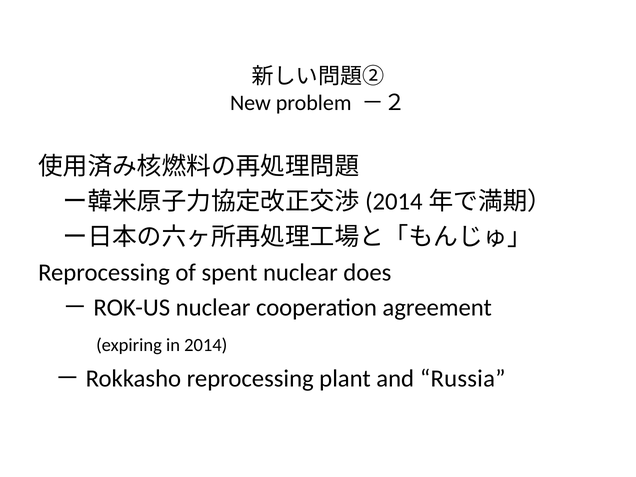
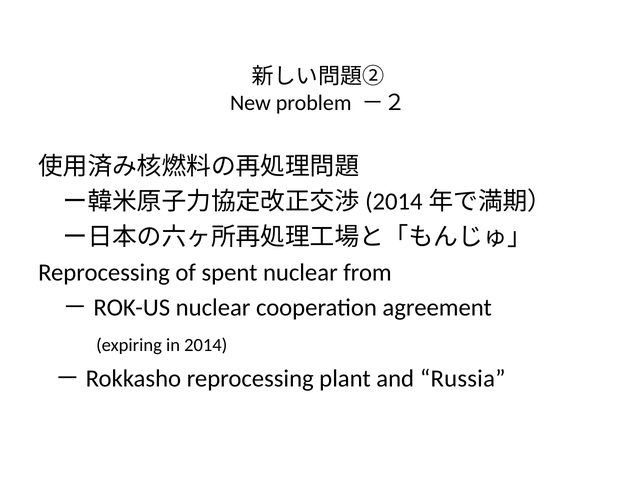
does: does -> from (367, 272)
